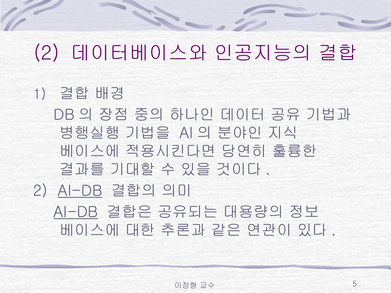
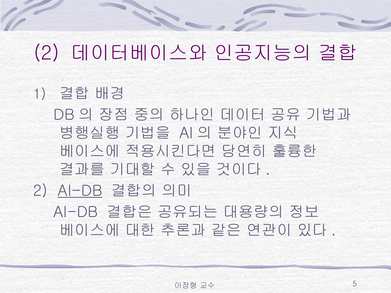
AI-DB underline: present -> none (76, 212)
